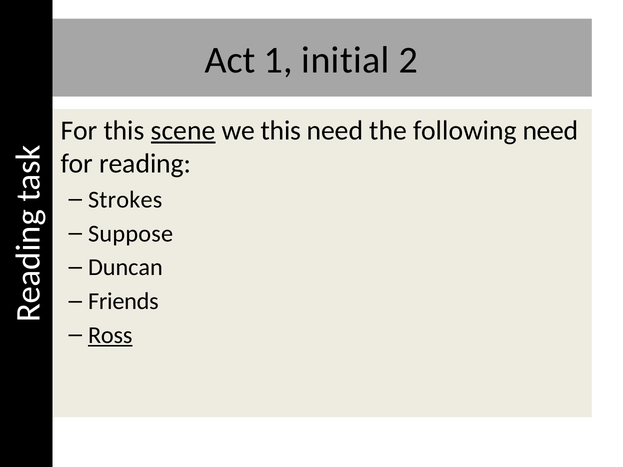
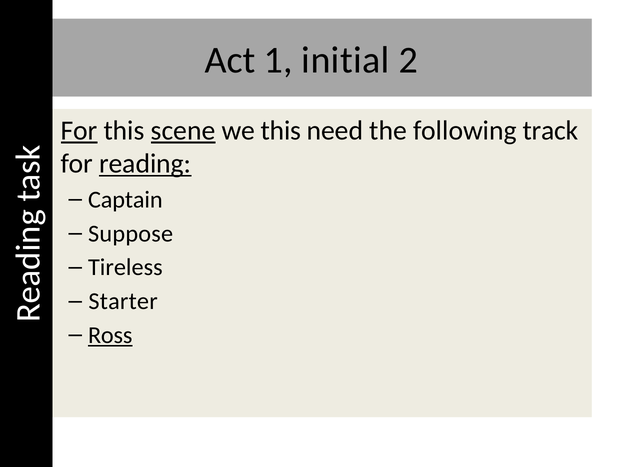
For underline: none -> present (79, 131)
following need: need -> track (551, 131)
reading underline: none -> present (145, 164)
Strokes: Strokes -> Captain (125, 200)
Duncan: Duncan -> Tireless (125, 268)
Friends: Friends -> Starter (123, 302)
